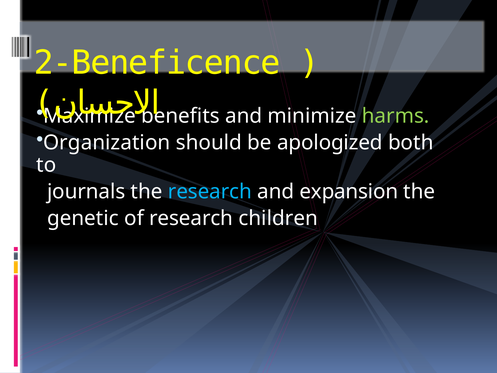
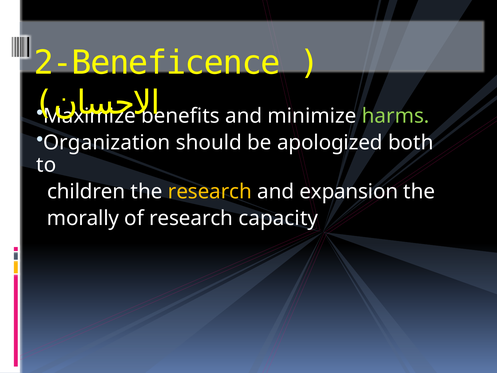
journals: journals -> children (86, 192)
research colour: light blue -> yellow (210, 192)
genetic: genetic -> morally (83, 218)
children: children -> capacity (278, 218)
